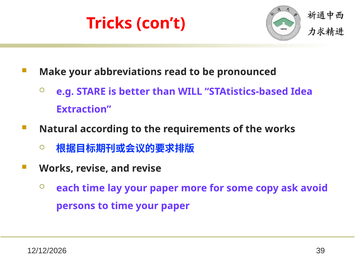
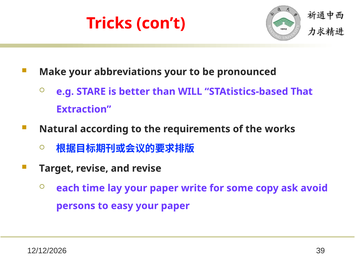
abbreviations read: read -> your (176, 72)
Idea: Idea -> That (302, 92)
Works: Works -> Target (56, 169)
more: more -> write (194, 188)
to time: time -> easy (122, 206)
